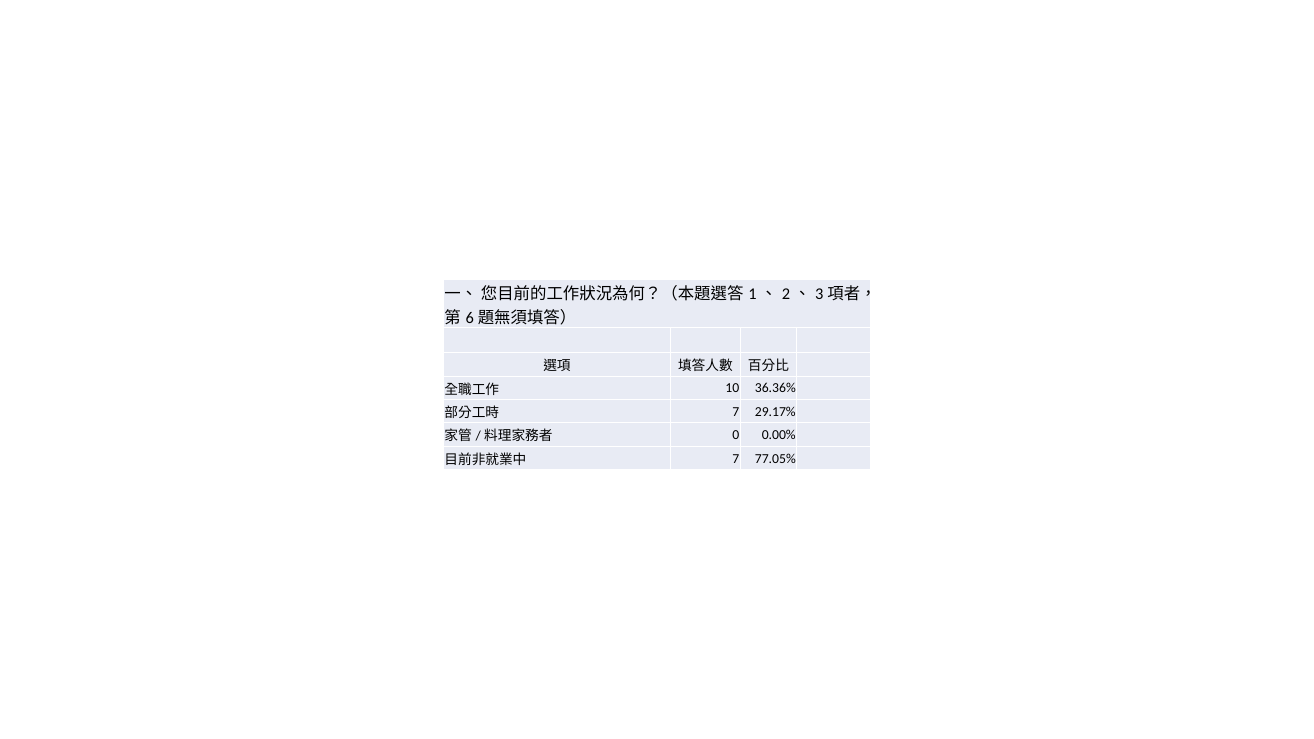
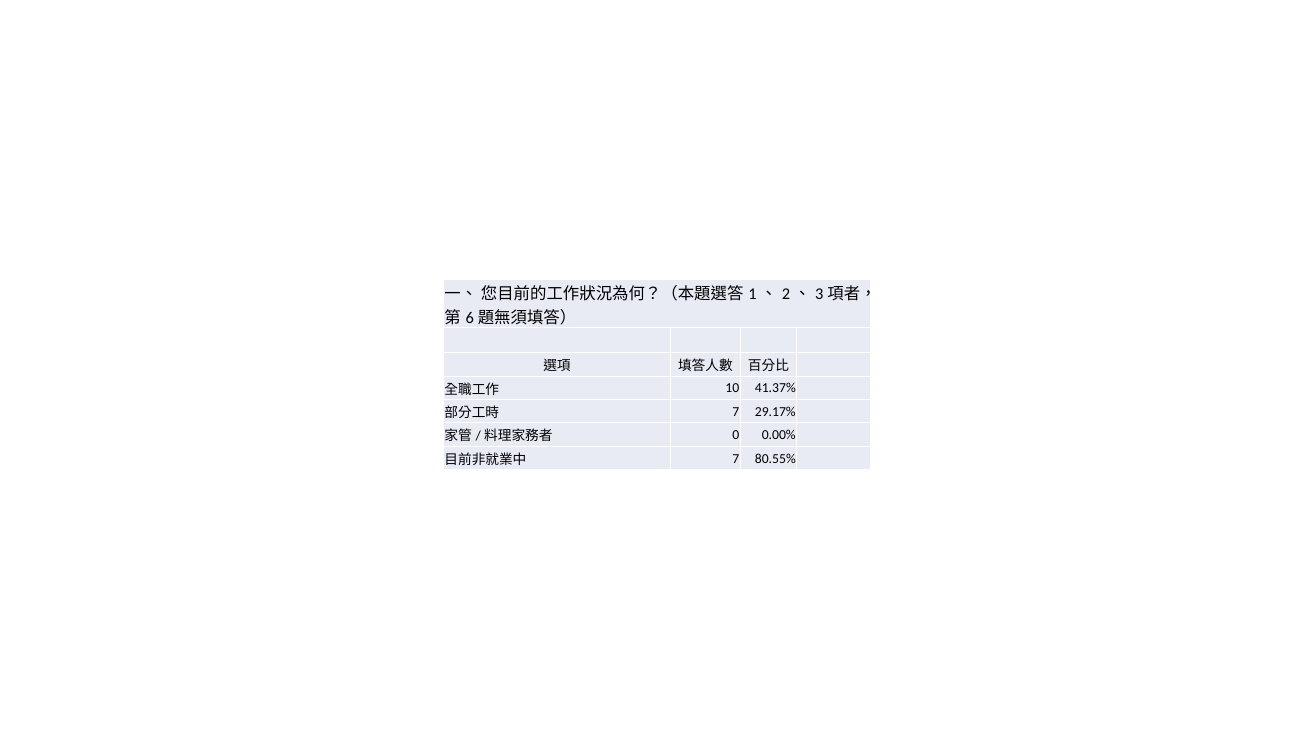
36.36%: 36.36% -> 41.37% (775, 389)
77.05%: 77.05% -> 80.55% (775, 459)
